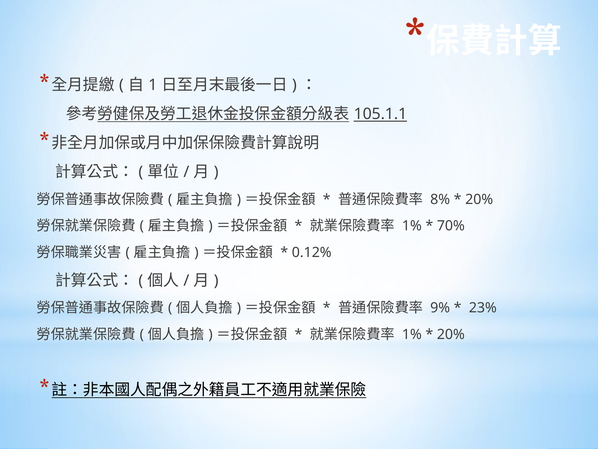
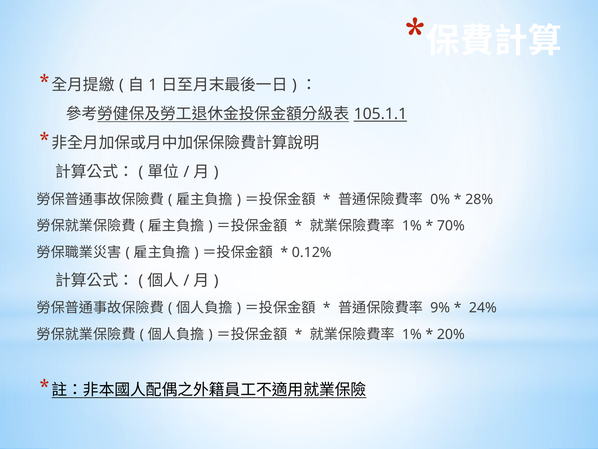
8%: 8% -> 0% (440, 199)
20%: 20% -> 28% (479, 199)
23%: 23% -> 24% (483, 308)
